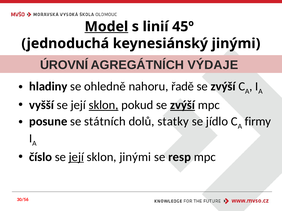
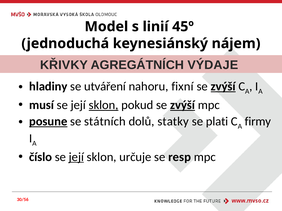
Model underline: present -> none (106, 27)
keynesiánský jinými: jinými -> nájem (236, 44)
ÚROVNÍ: ÚROVNÍ -> KŘIVKY (64, 65)
ohledně: ohledně -> utváření (105, 87)
řadě: řadě -> fixní (182, 87)
zvýší underline: none -> present (223, 87)
vyšší: vyšší -> musí (42, 105)
posune underline: none -> present (48, 122)
jídlo: jídlo -> plati (217, 122)
sklon jinými: jinými -> určuje (135, 157)
